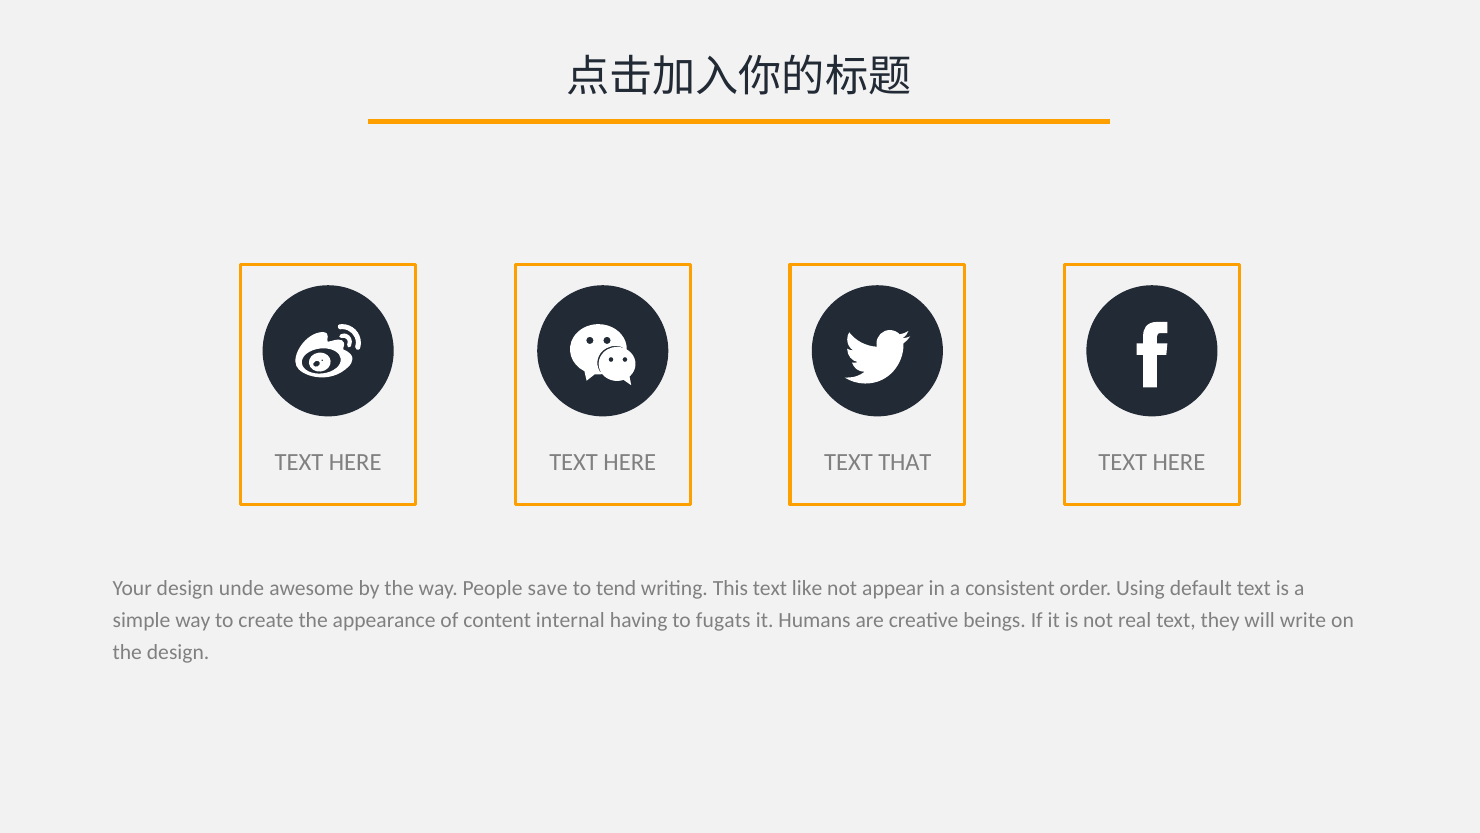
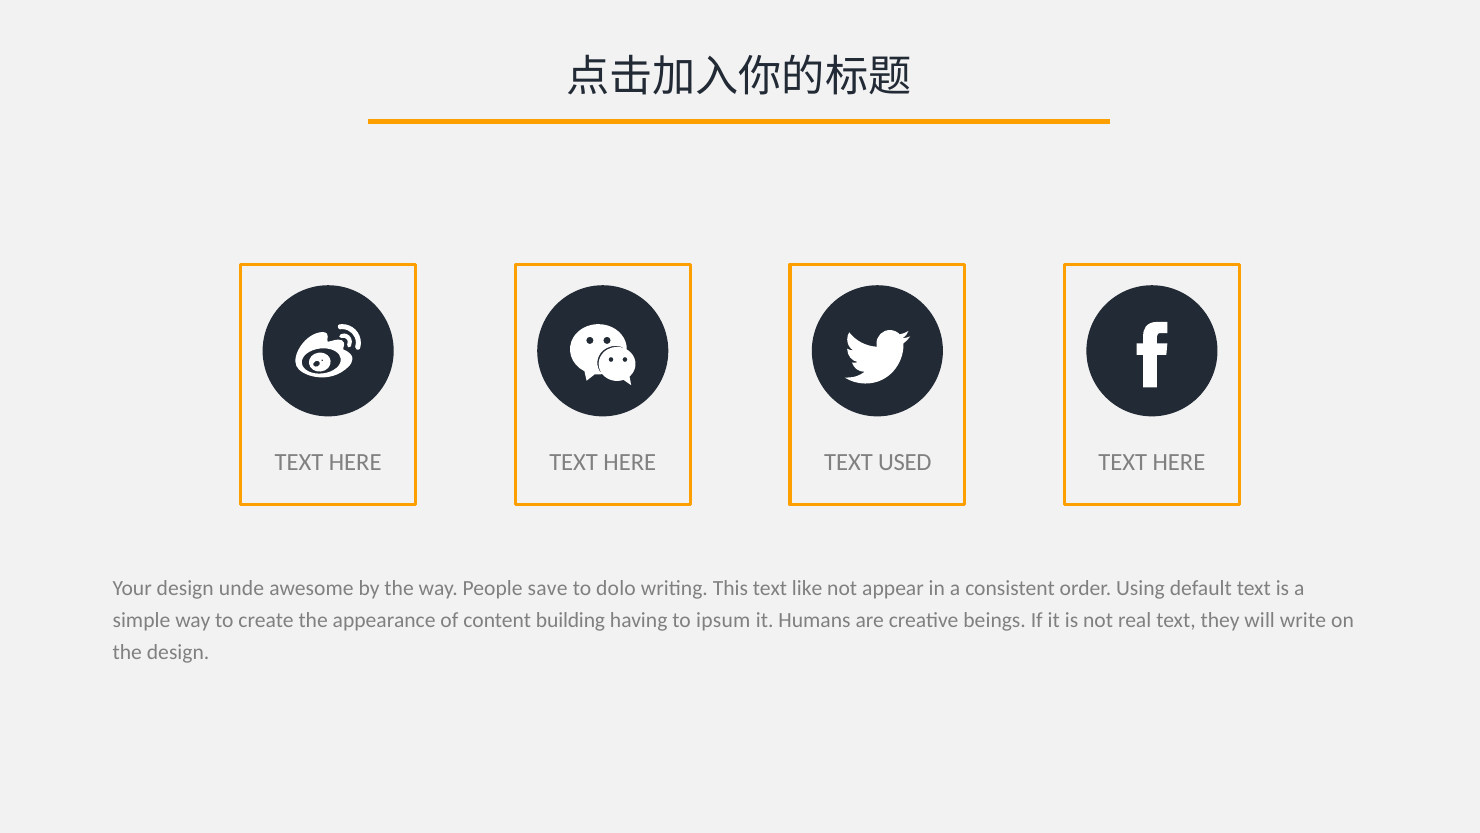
THAT: THAT -> USED (905, 462)
tend: tend -> dolo (616, 588)
internal: internal -> building (571, 620)
fugats: fugats -> ipsum (723, 620)
